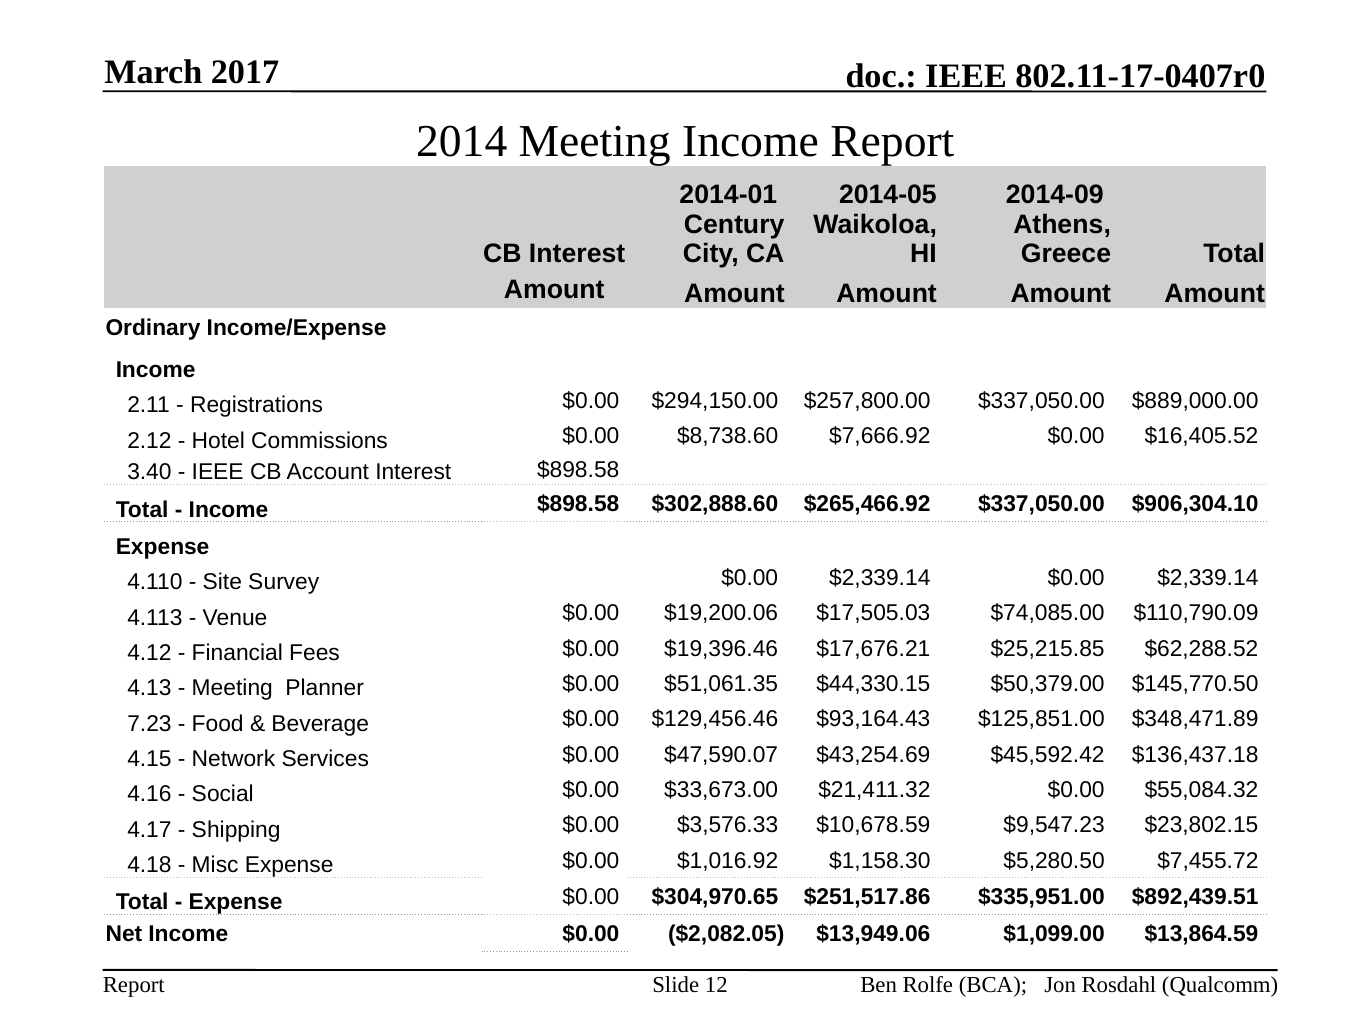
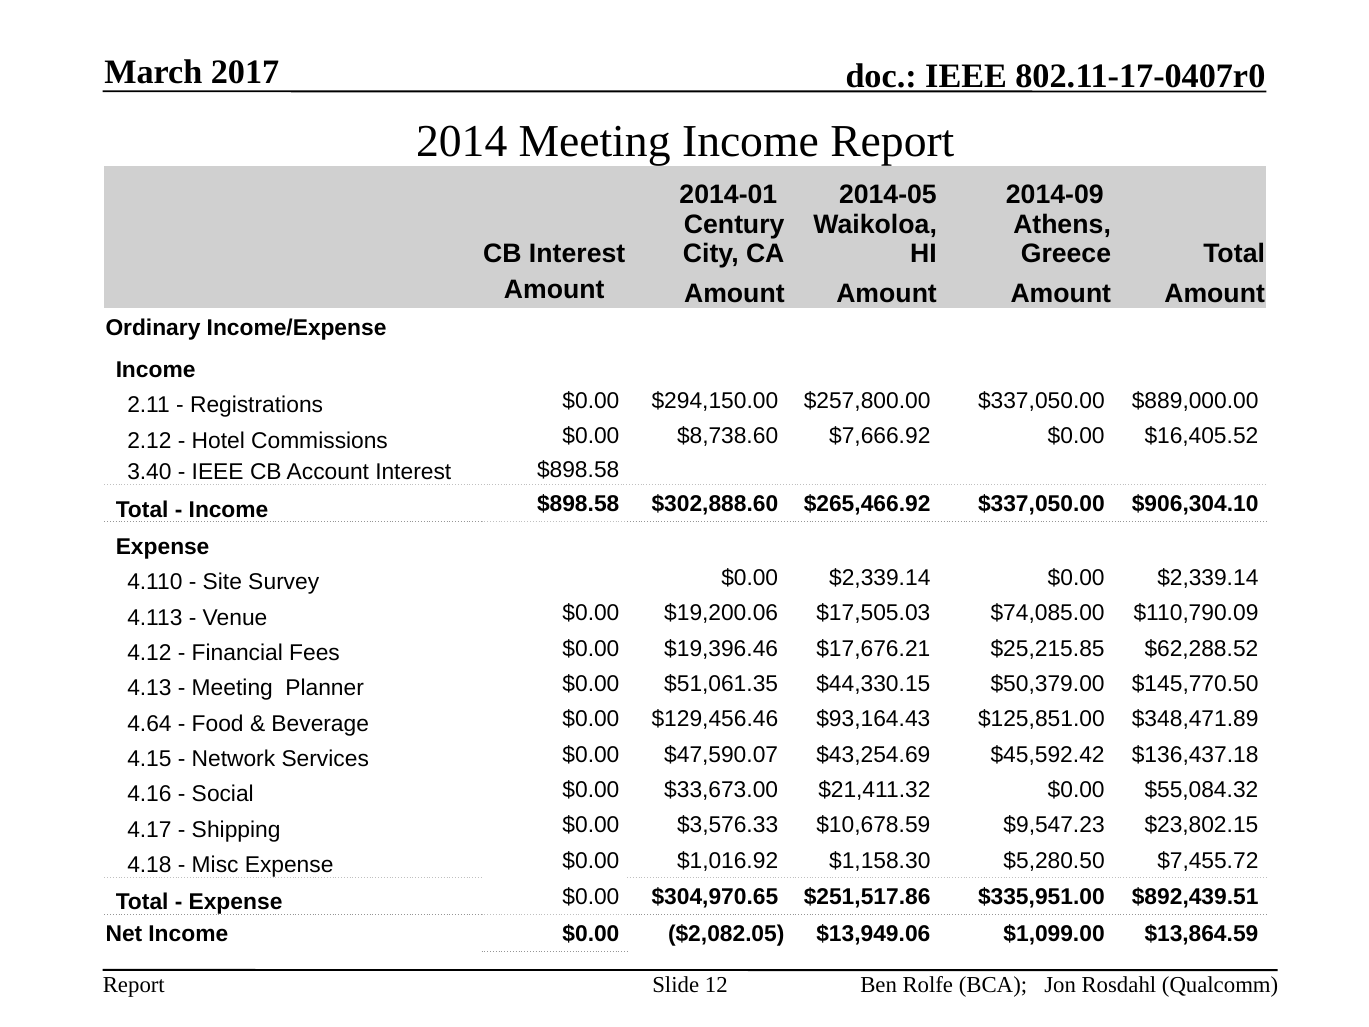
7.23: 7.23 -> 4.64 (149, 723)
